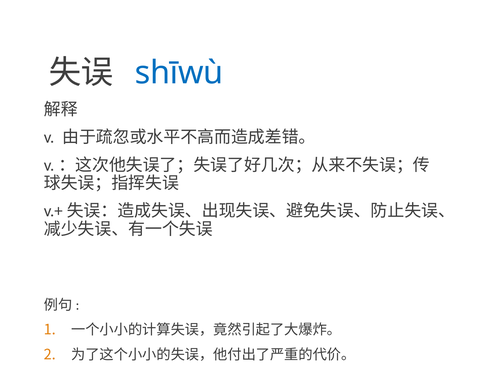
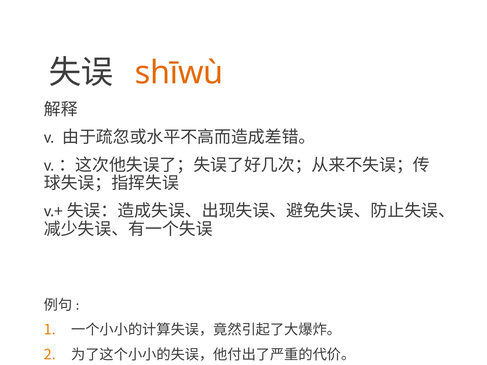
shīwù colour: blue -> orange (179, 73)
